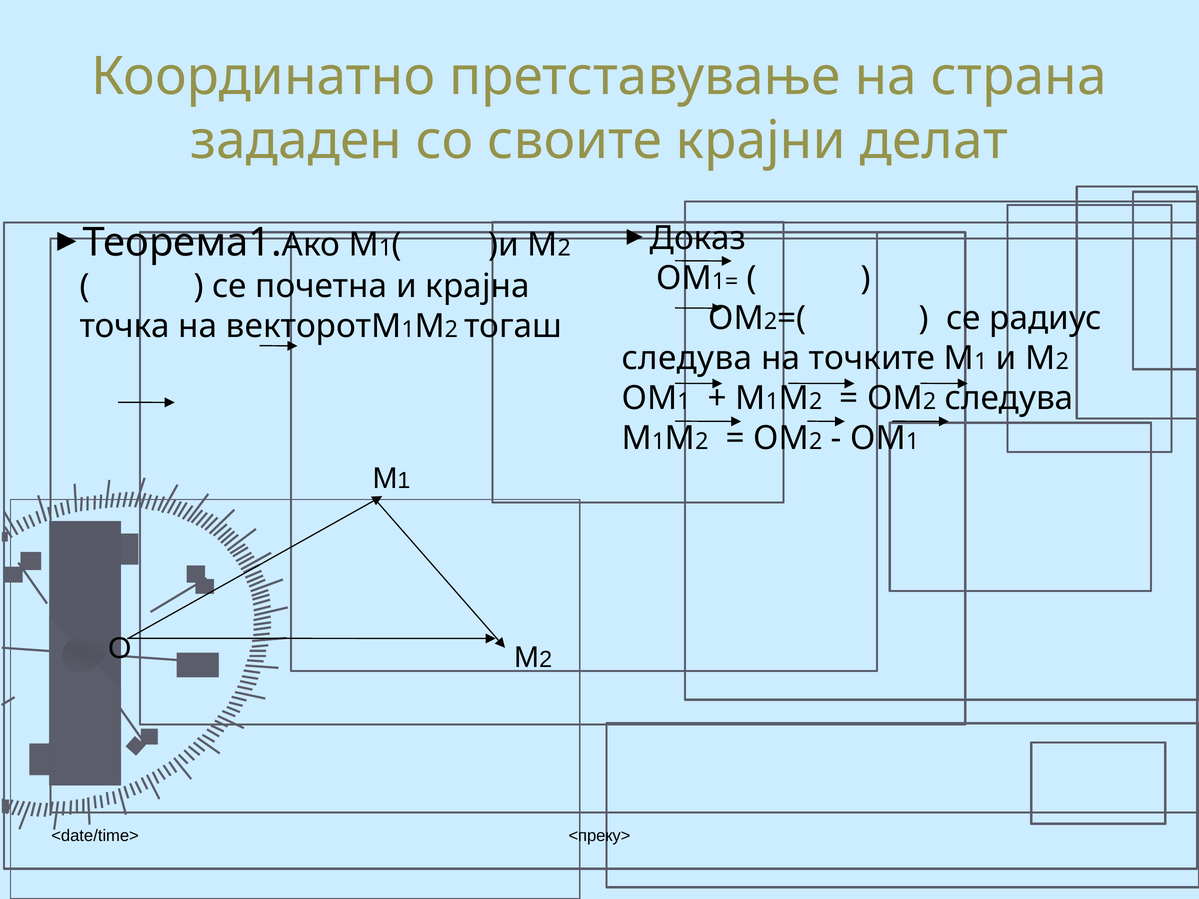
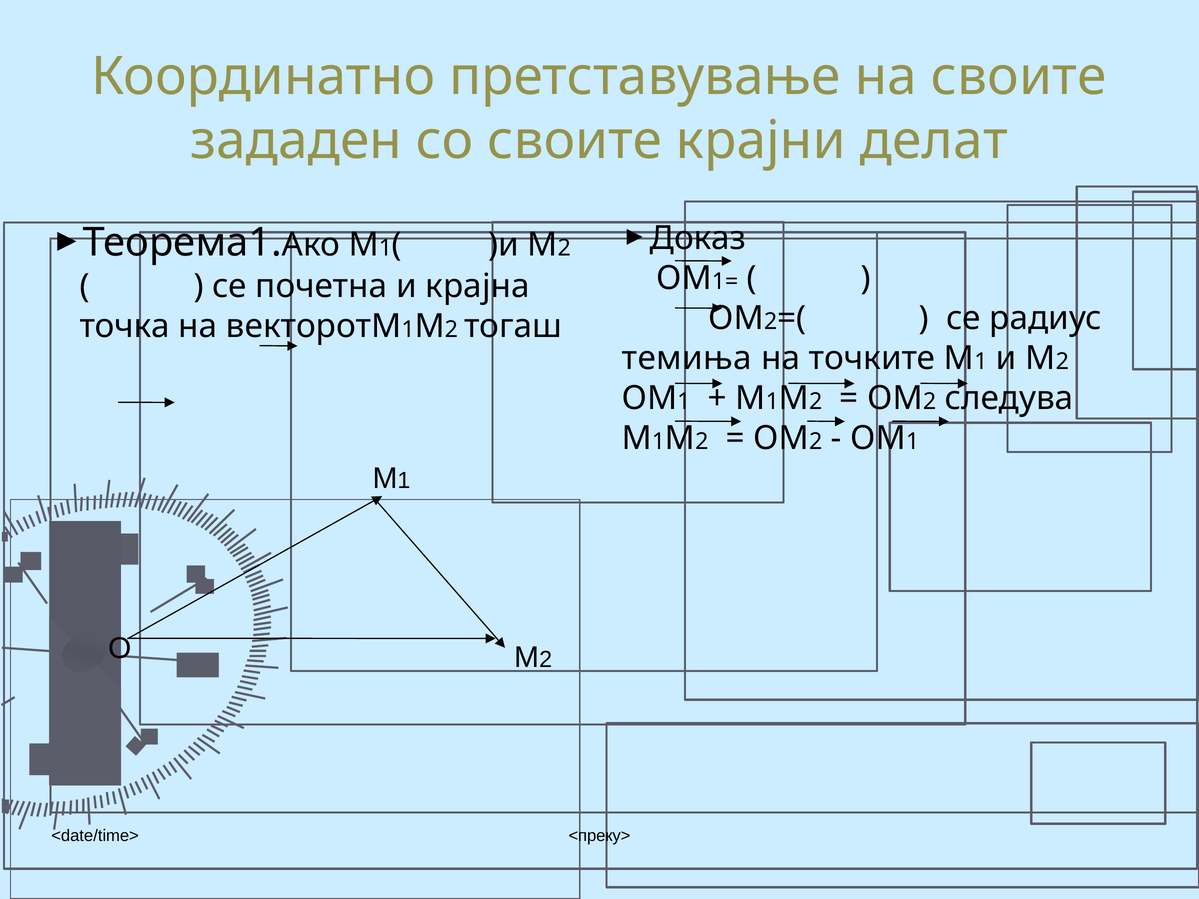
на страна: страна -> своите (1019, 77)
следува: следува -> темиња (687, 358)
